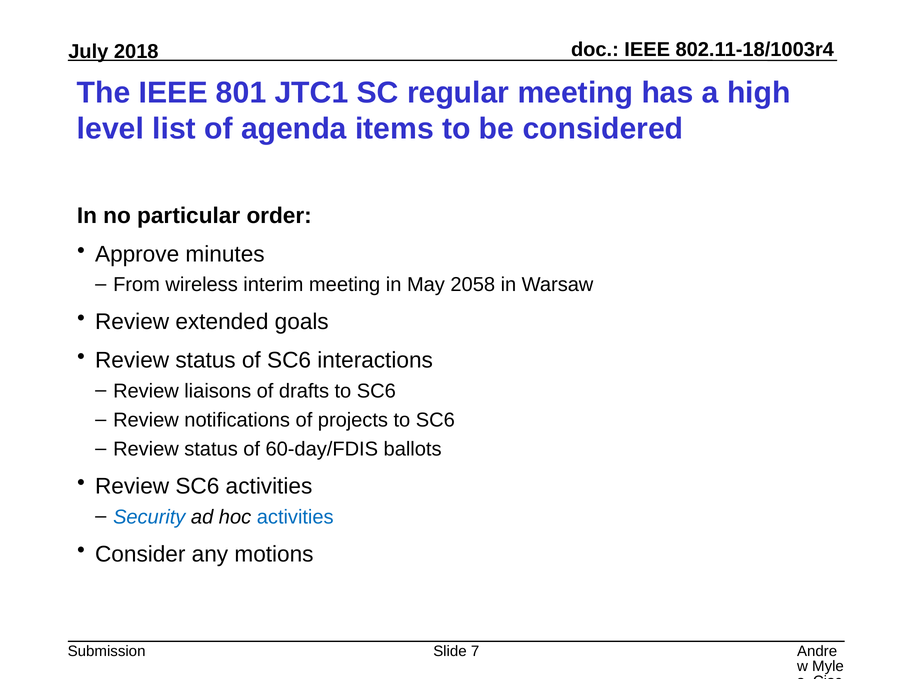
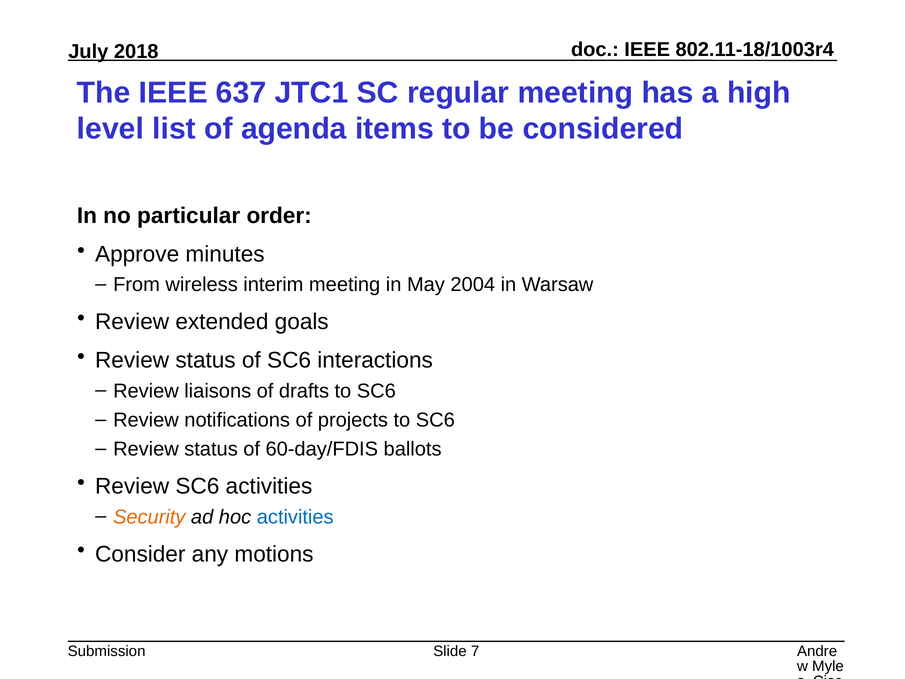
801: 801 -> 637 (241, 93)
2058: 2058 -> 2004 (473, 285)
Security colour: blue -> orange (149, 517)
